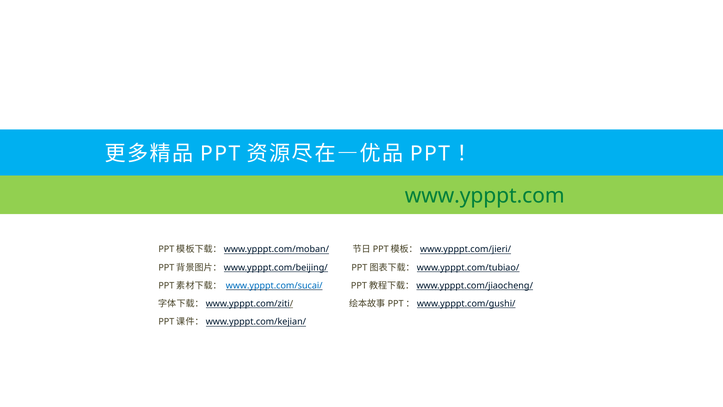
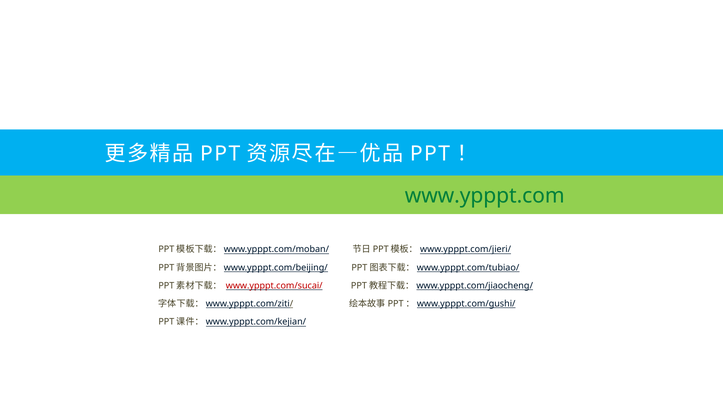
www.ypppt.com/sucai/ colour: blue -> red (274, 285)
